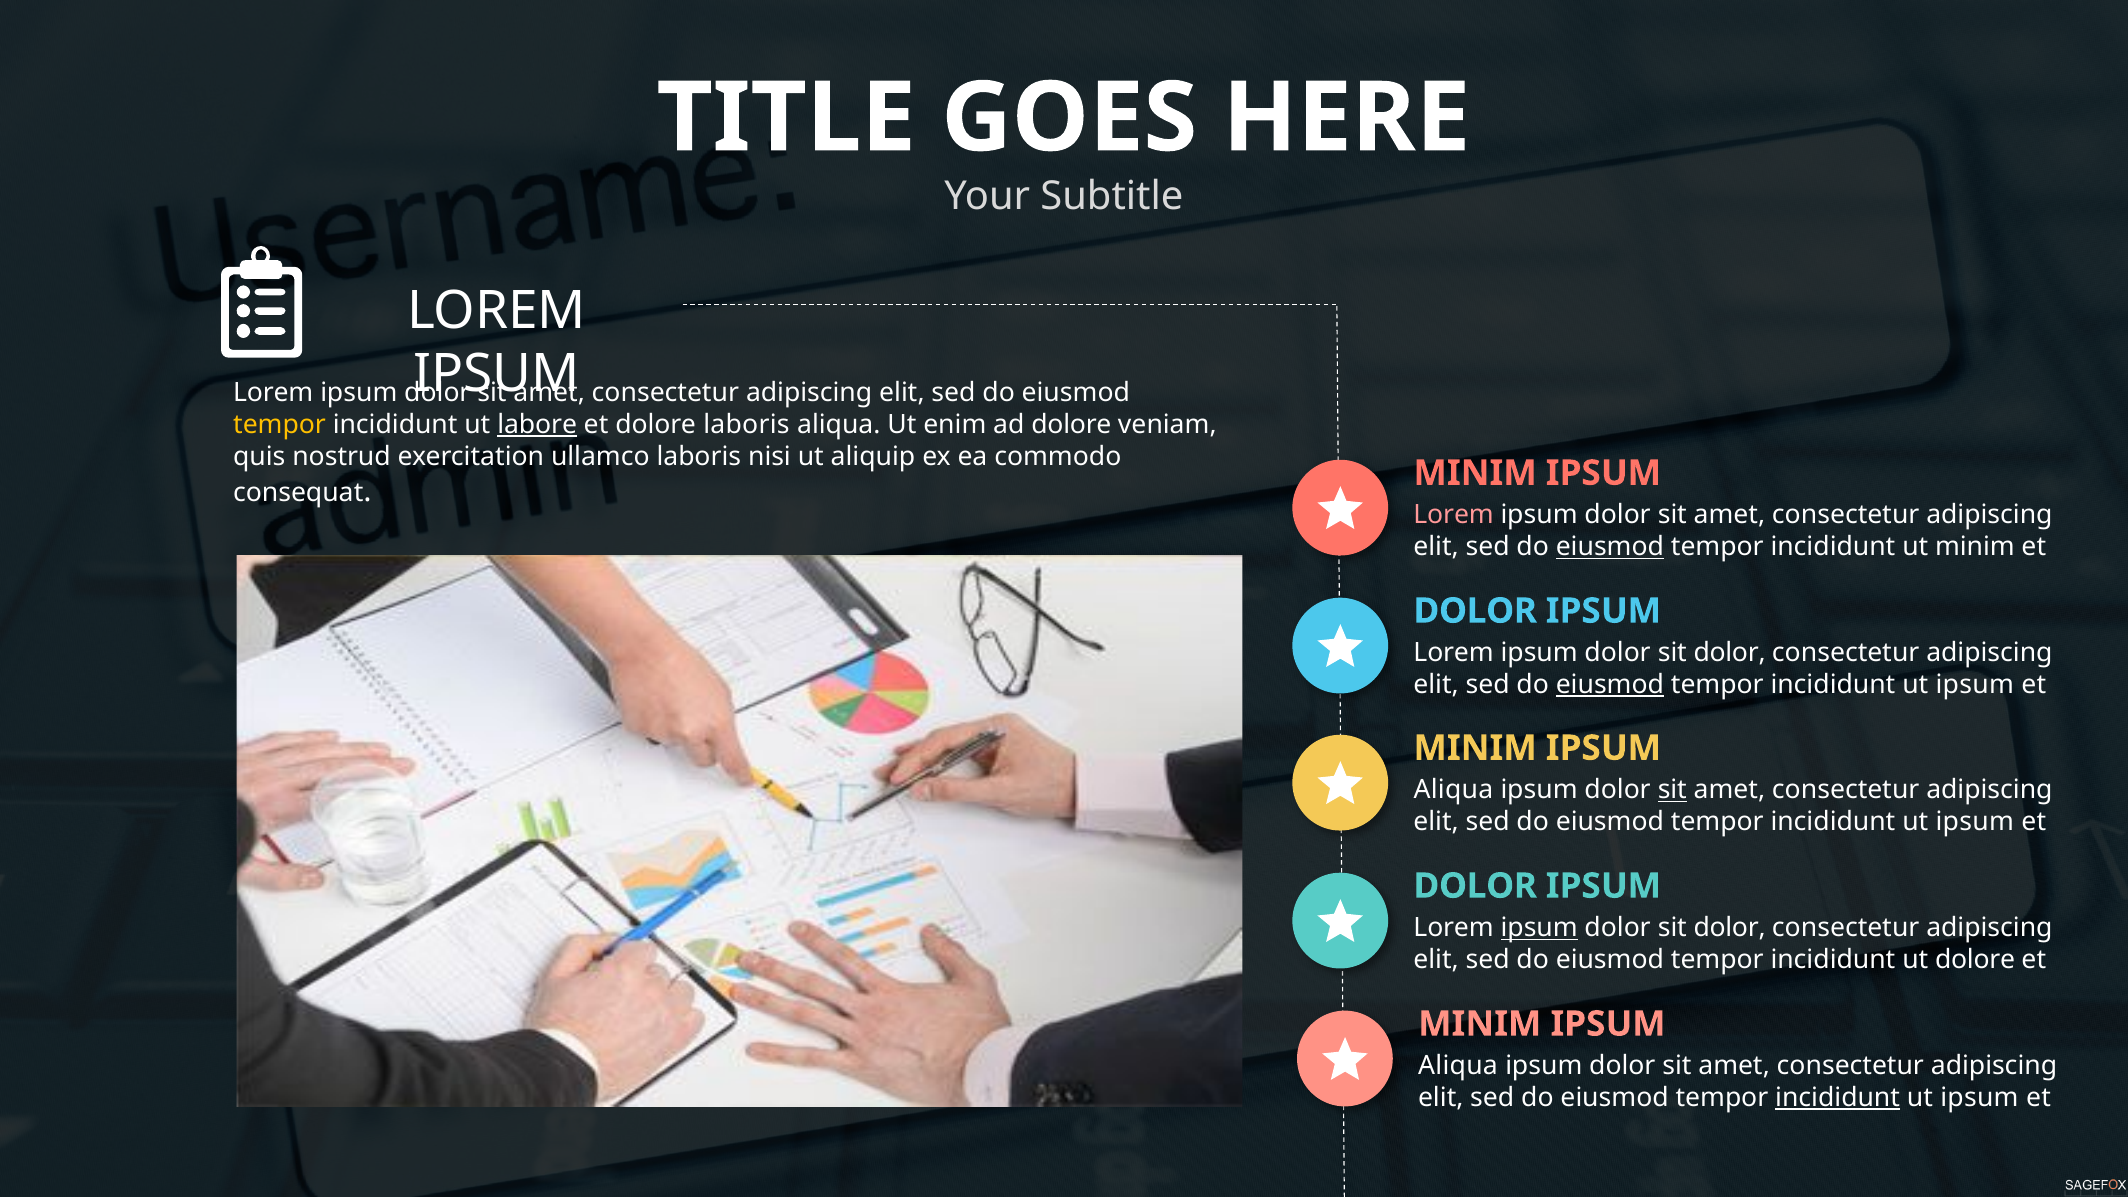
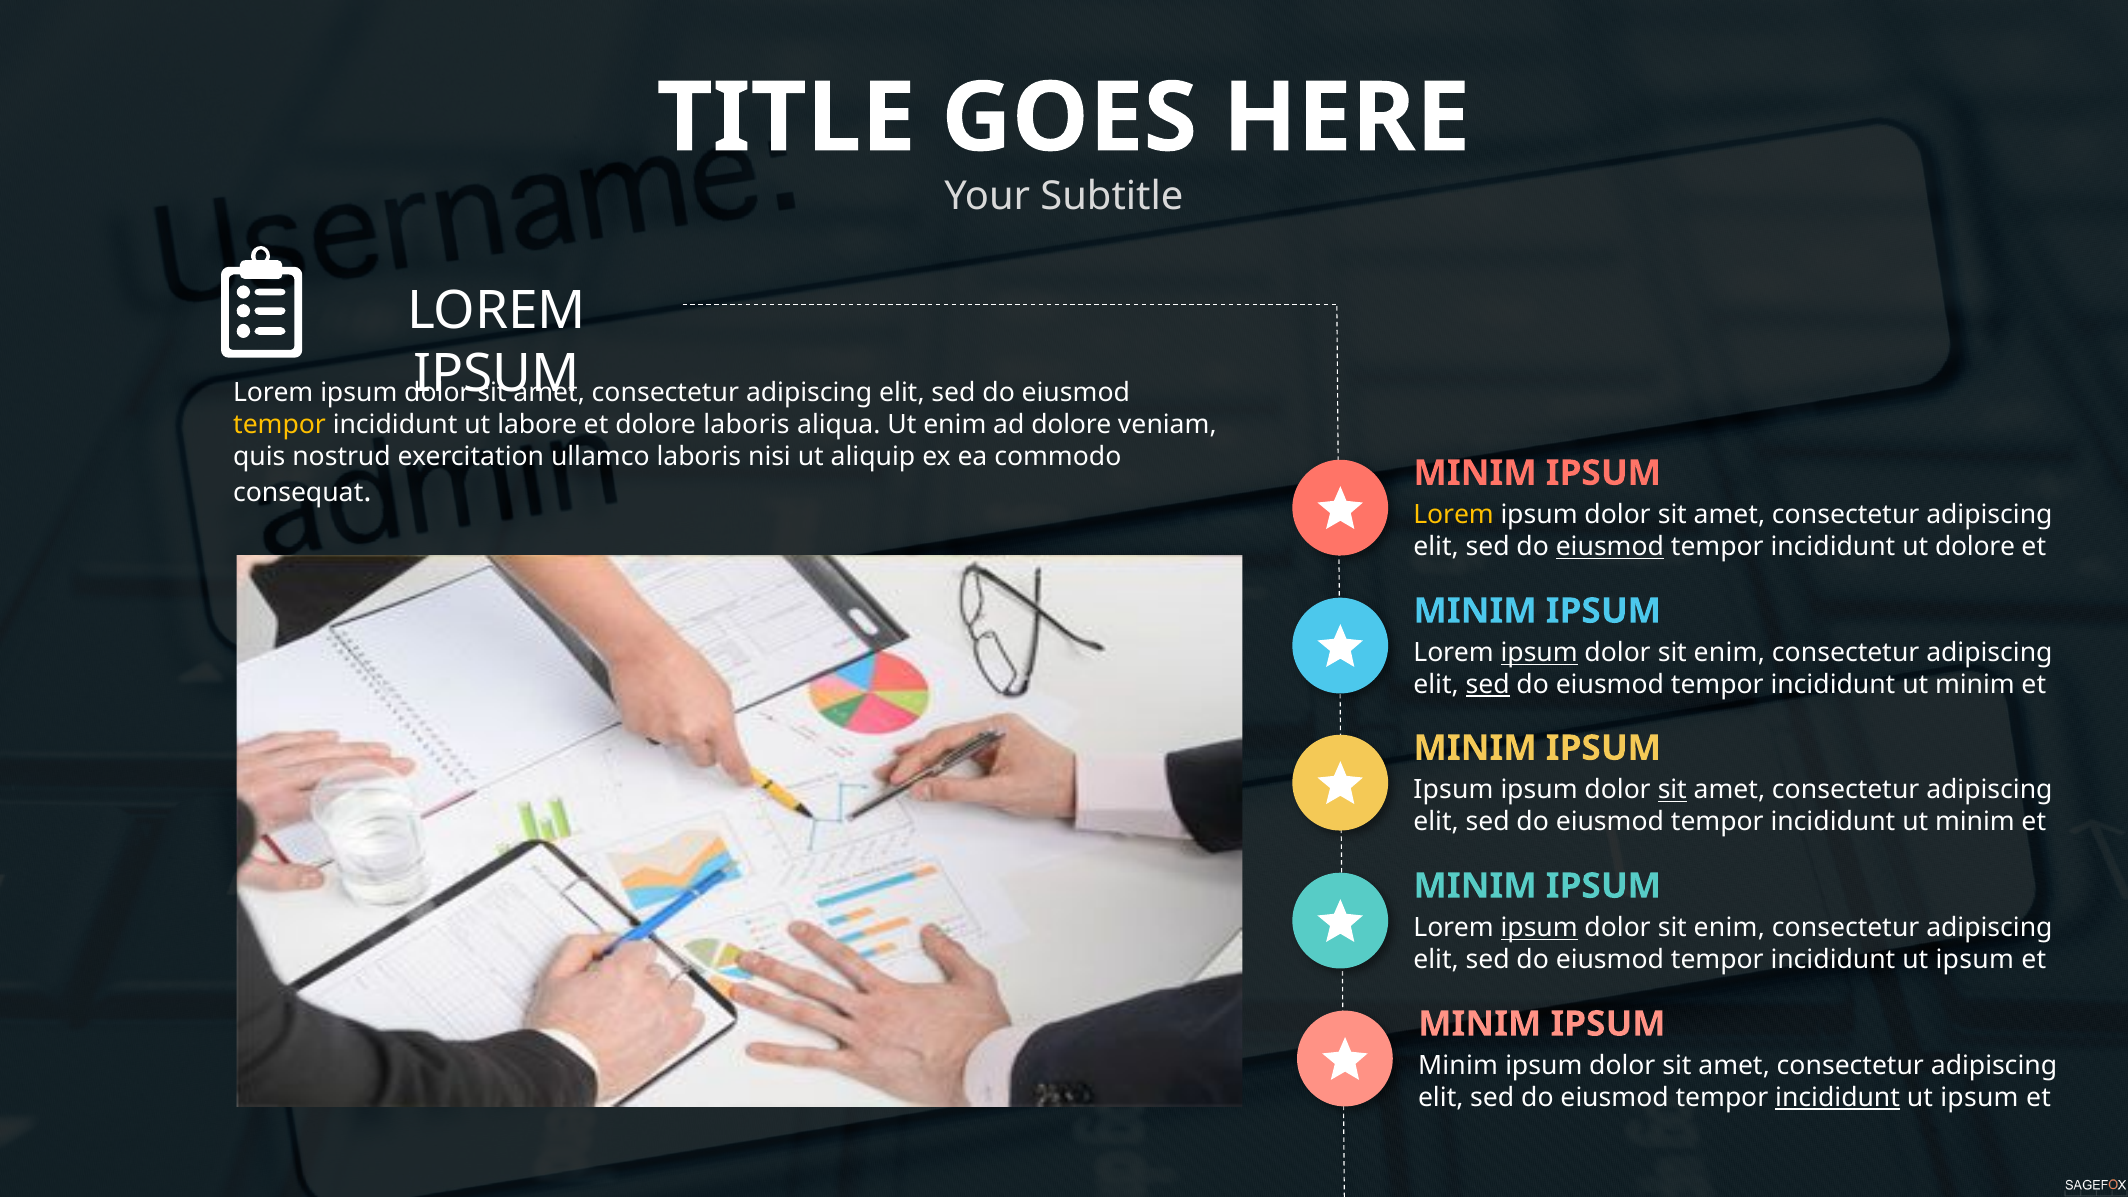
labore underline: present -> none (537, 425)
Lorem colour: pink -> yellow (1454, 515)
ut minim: minim -> dolore (1975, 547)
DOLOR: DOLOR -> MINIM (1475, 611)
ipsum underline: none -> present (1539, 653)
dolor: dolor -> enim (1729, 653)
sed underline: none -> present (1488, 685)
eiusmod underline: present -> none (1610, 685)
ipsum: ipsum -> minim (1975, 685)
Aliqua: Aliqua -> Ipsum (1453, 790)
ipsum: ipsum -> minim (1975, 822)
DOLOR: DOLOR -> MINIM (1475, 886)
dolor: dolor -> enim (1729, 928)
dolore: dolore -> ipsum (1975, 960)
Aliqua: Aliqua -> Minim (1458, 1066)
